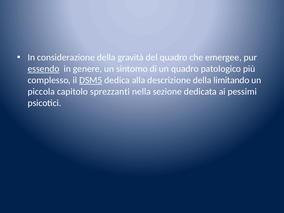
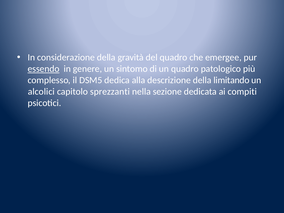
DSM5 underline: present -> none (91, 80)
piccola: piccola -> alcolici (41, 92)
pessimi: pessimi -> compiti (242, 92)
